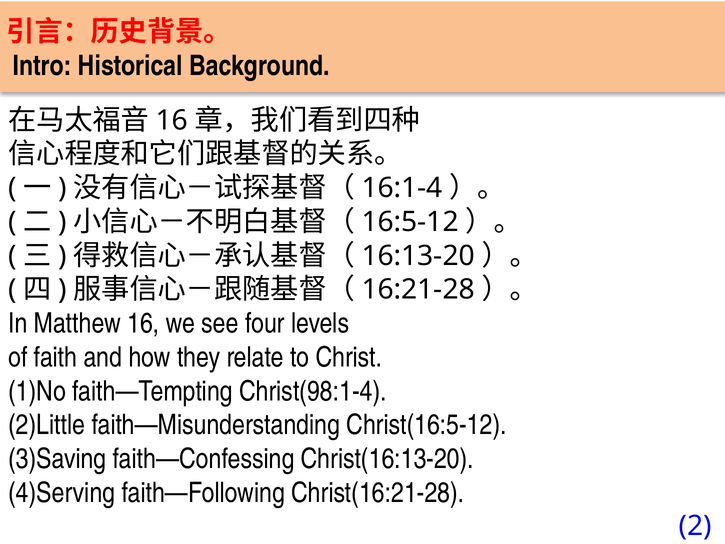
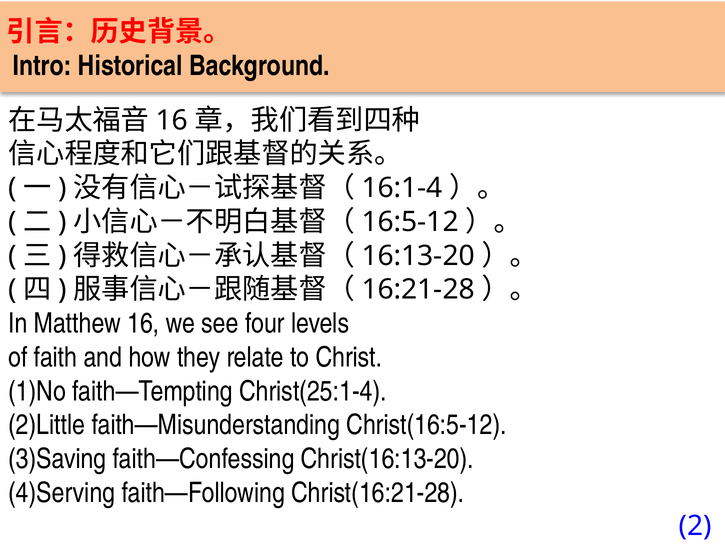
Christ(98:1-4: Christ(98:1-4 -> Christ(25:1-4 (313, 391)
